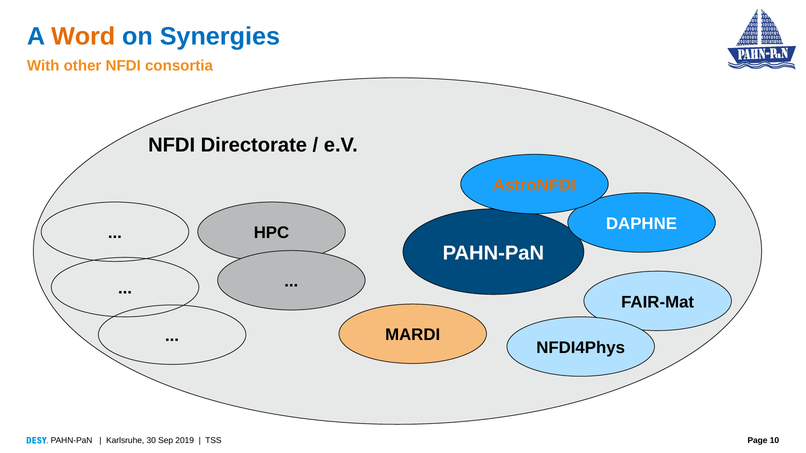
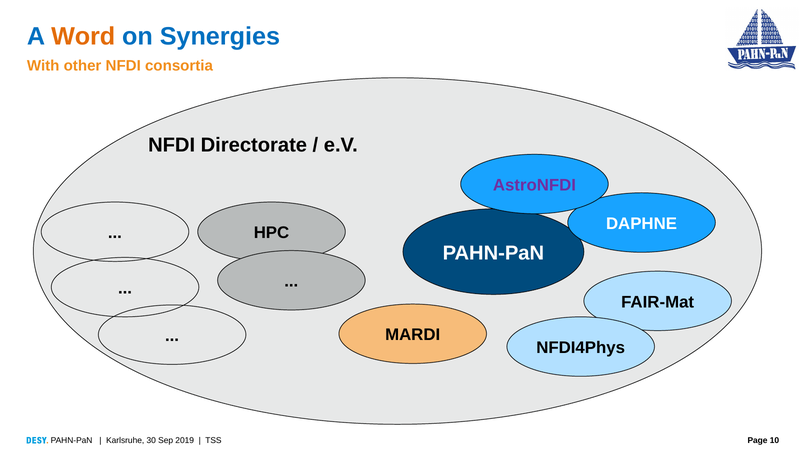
AstroNFDI colour: orange -> purple (534, 185)
